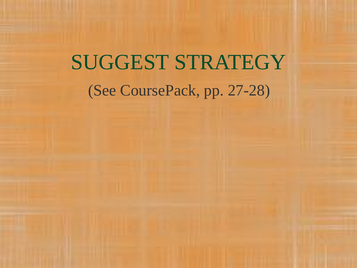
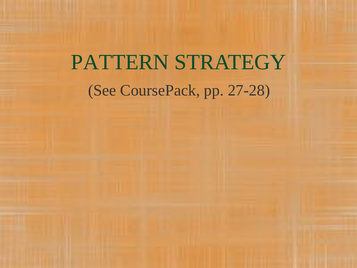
SUGGEST: SUGGEST -> PATTERN (120, 62)
